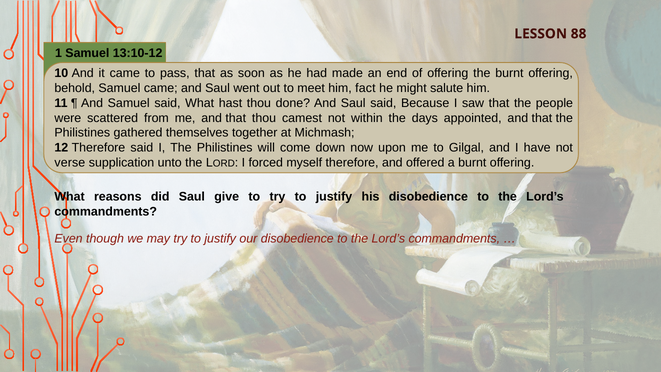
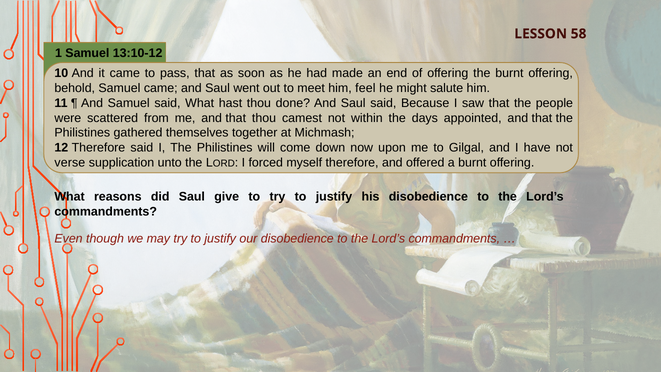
88: 88 -> 58 (579, 34)
fact: fact -> feel (365, 88)
